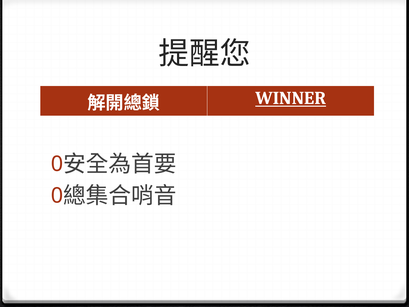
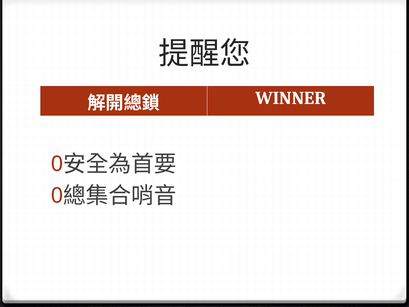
WINNER underline: present -> none (291, 98)
